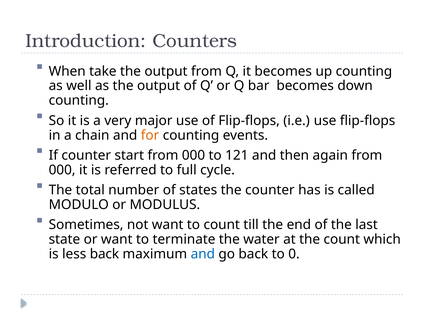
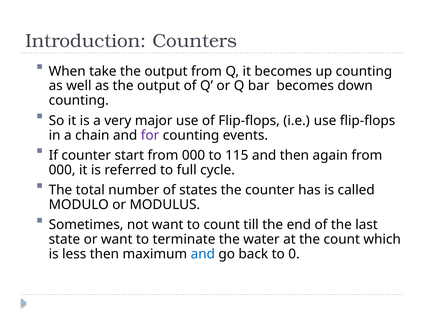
for colour: orange -> purple (150, 135)
121: 121 -> 115 (237, 155)
less back: back -> then (104, 254)
